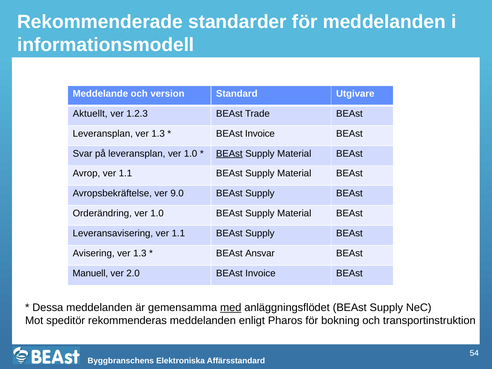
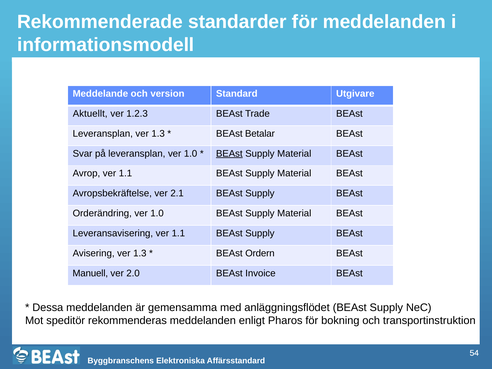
Invoice: Invoice -> Betalar (260, 134)
9.0: 9.0 -> 2.1 (177, 193)
Ansvar: Ansvar -> Ordern (260, 253)
med underline: present -> none (231, 308)
